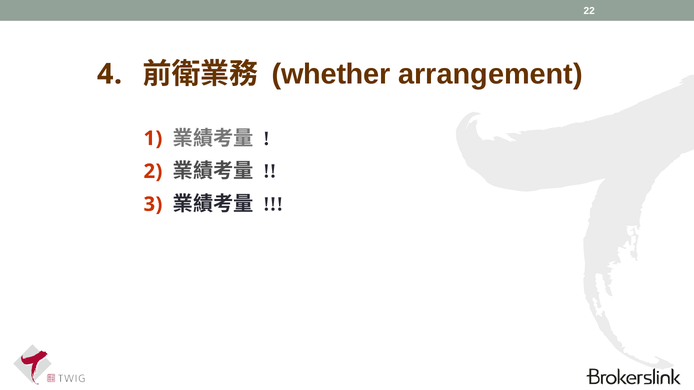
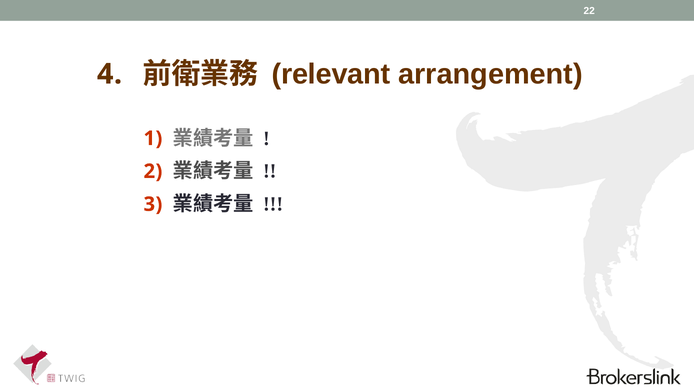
whether: whether -> relevant (331, 74)
